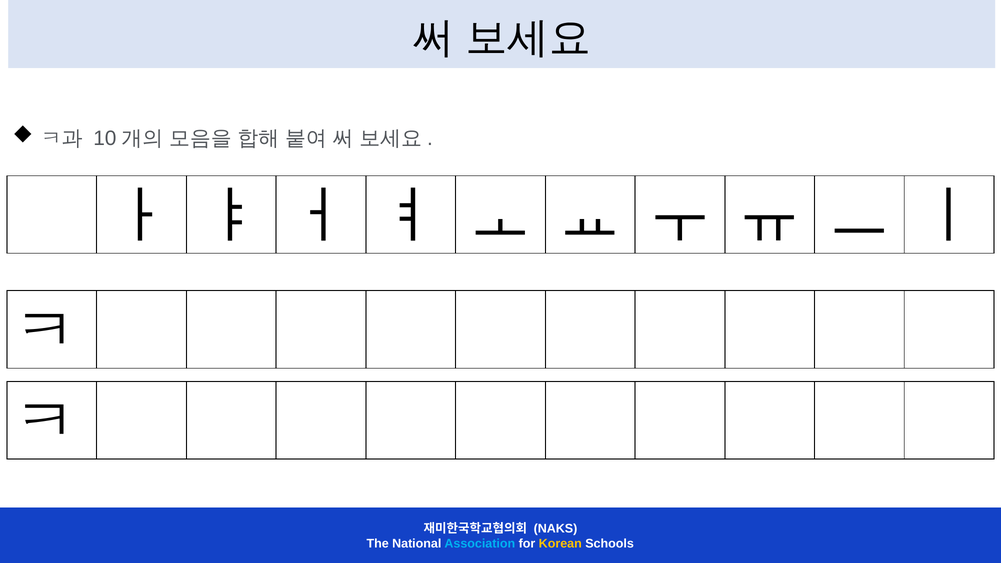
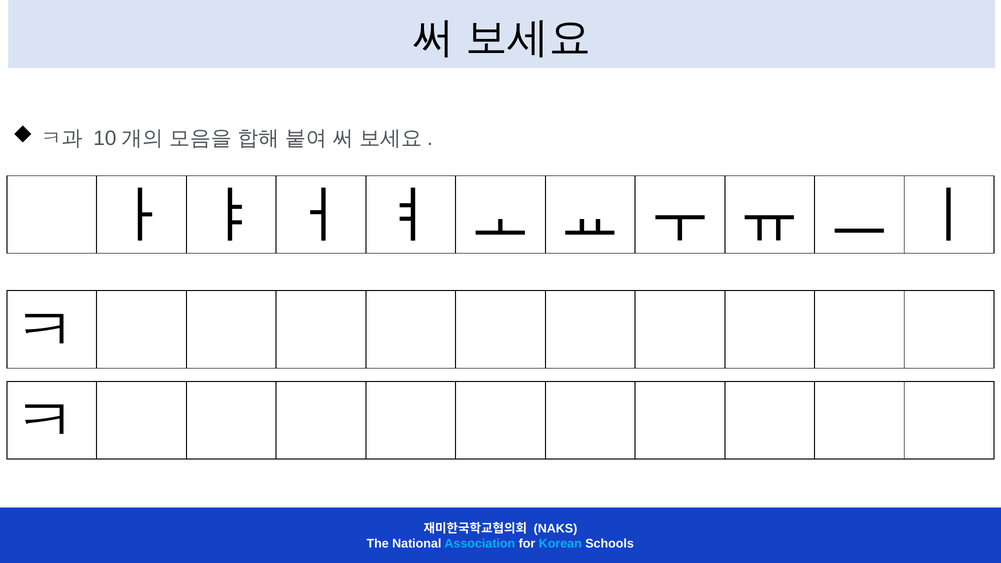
Korean colour: yellow -> light blue (560, 544)
